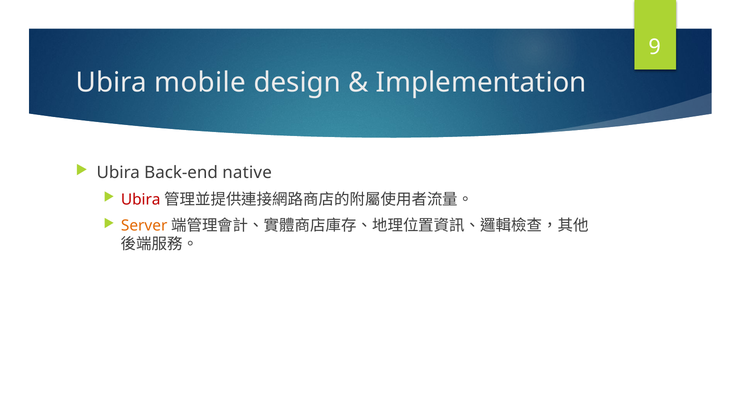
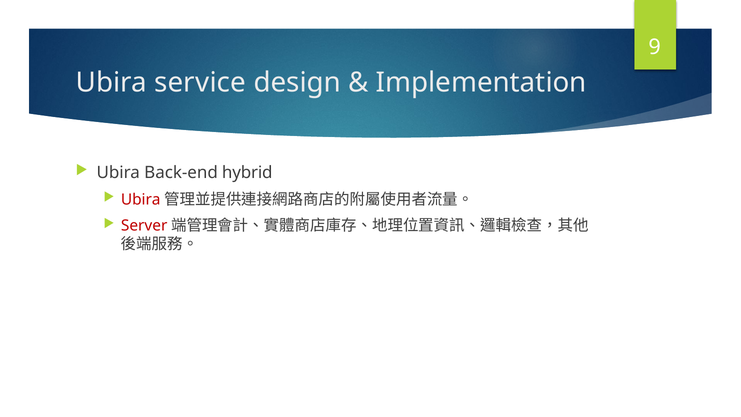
mobile: mobile -> service (200, 83)
native: native -> hybrid (247, 172)
Server colour: orange -> red (144, 226)
